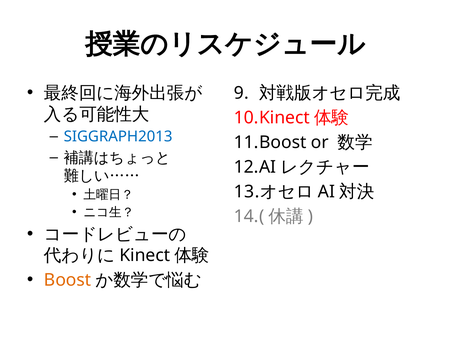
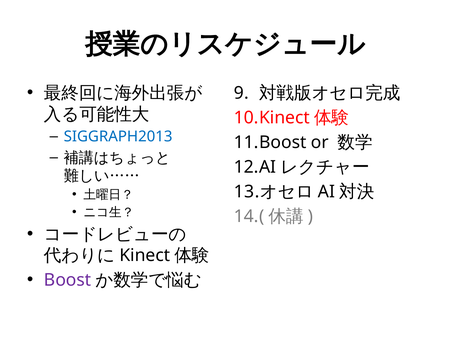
Boost colour: orange -> purple (68, 279)
